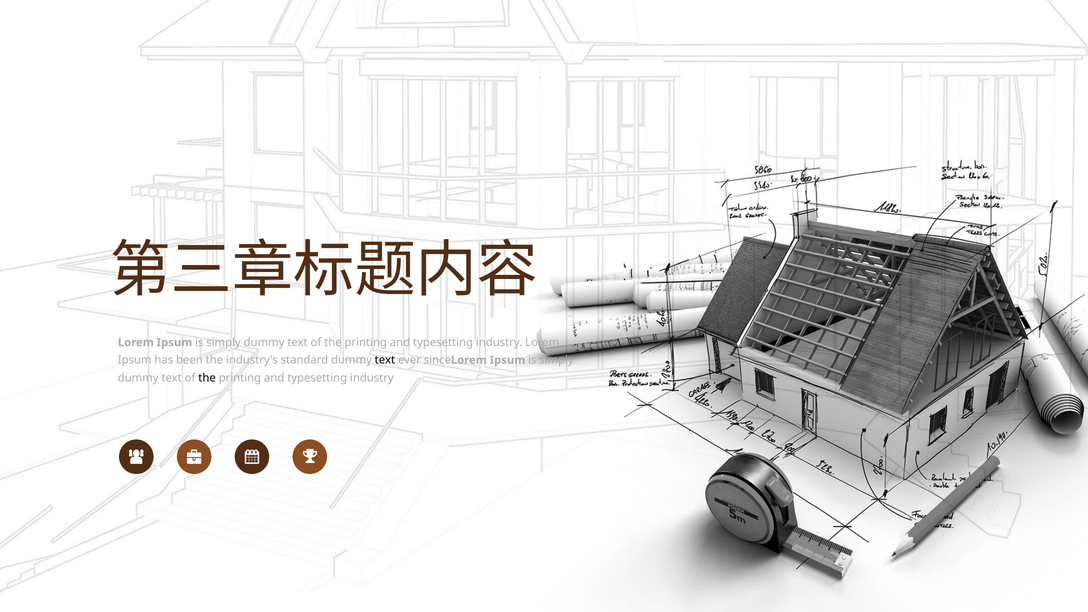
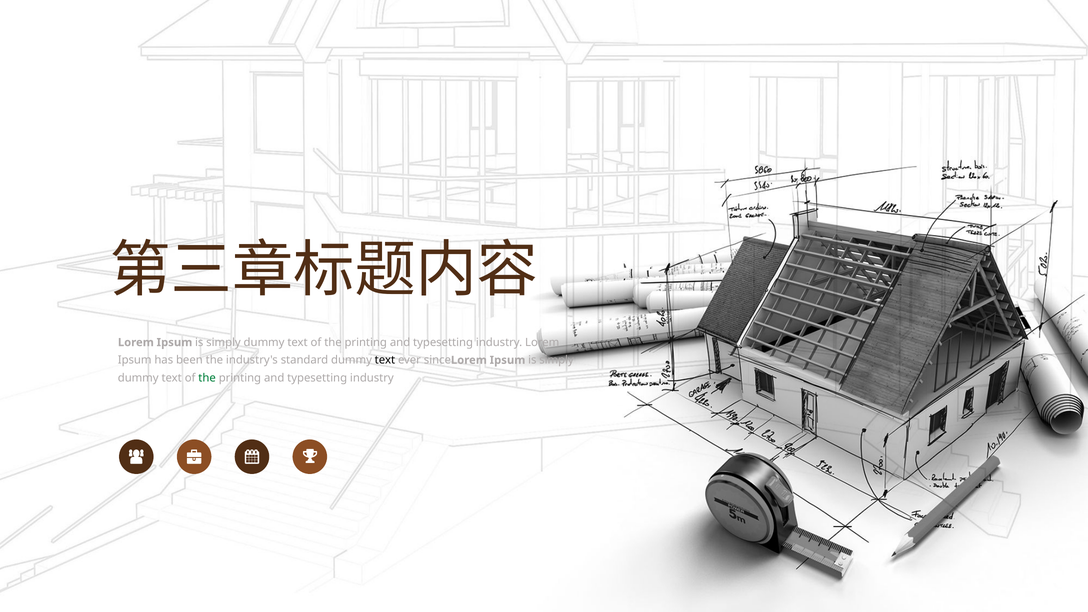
the colour: black -> green (207, 378)
